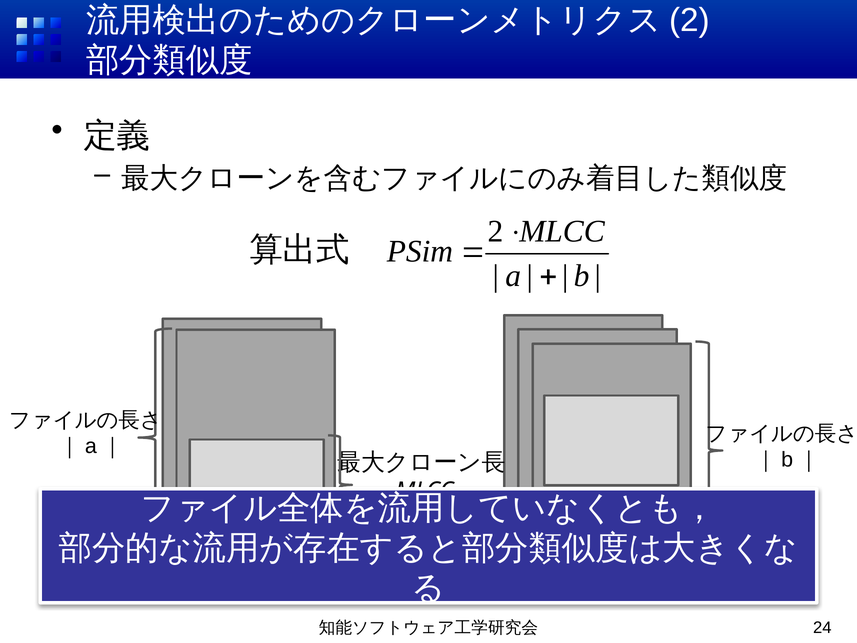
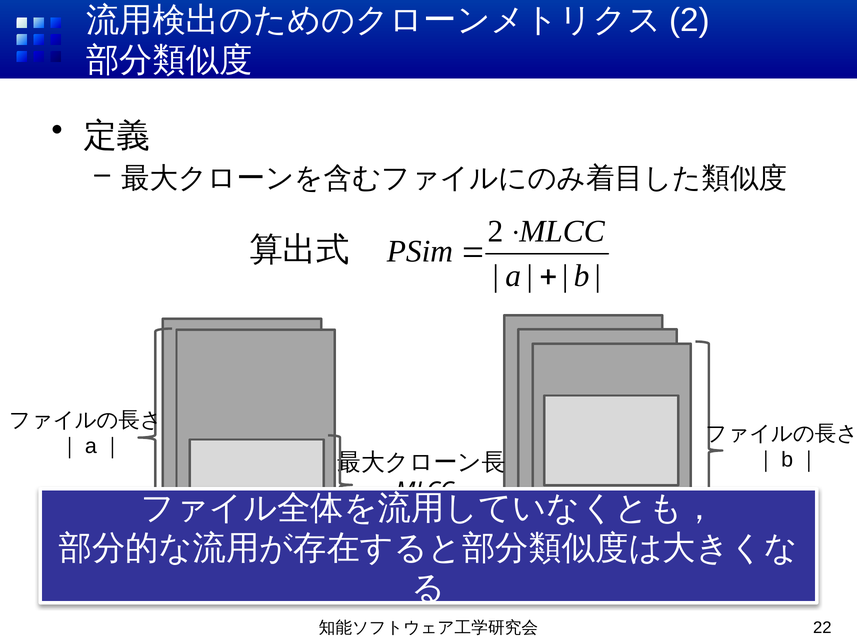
24: 24 -> 22 (822, 627)
